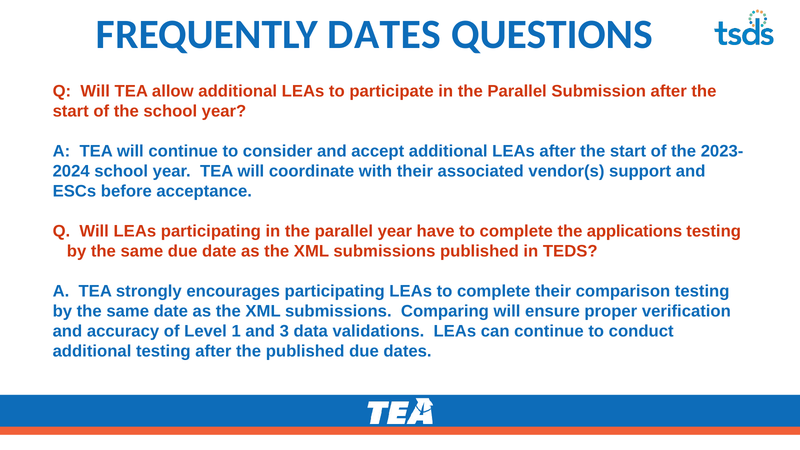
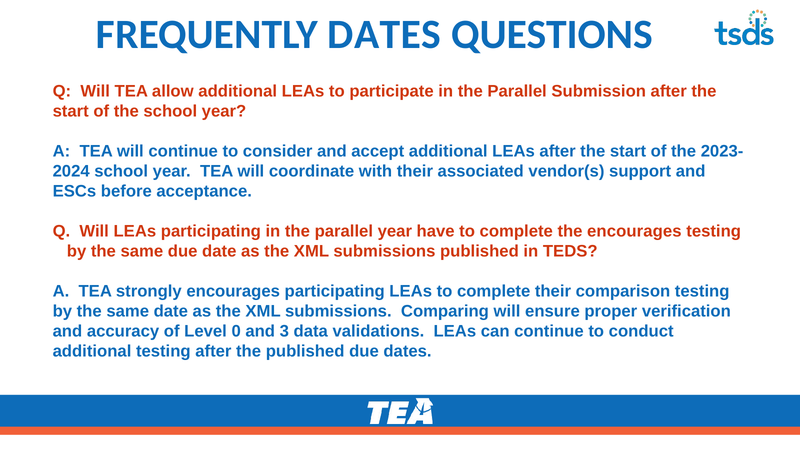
the applications: applications -> encourages (634, 231)
1: 1 -> 0 (236, 331)
